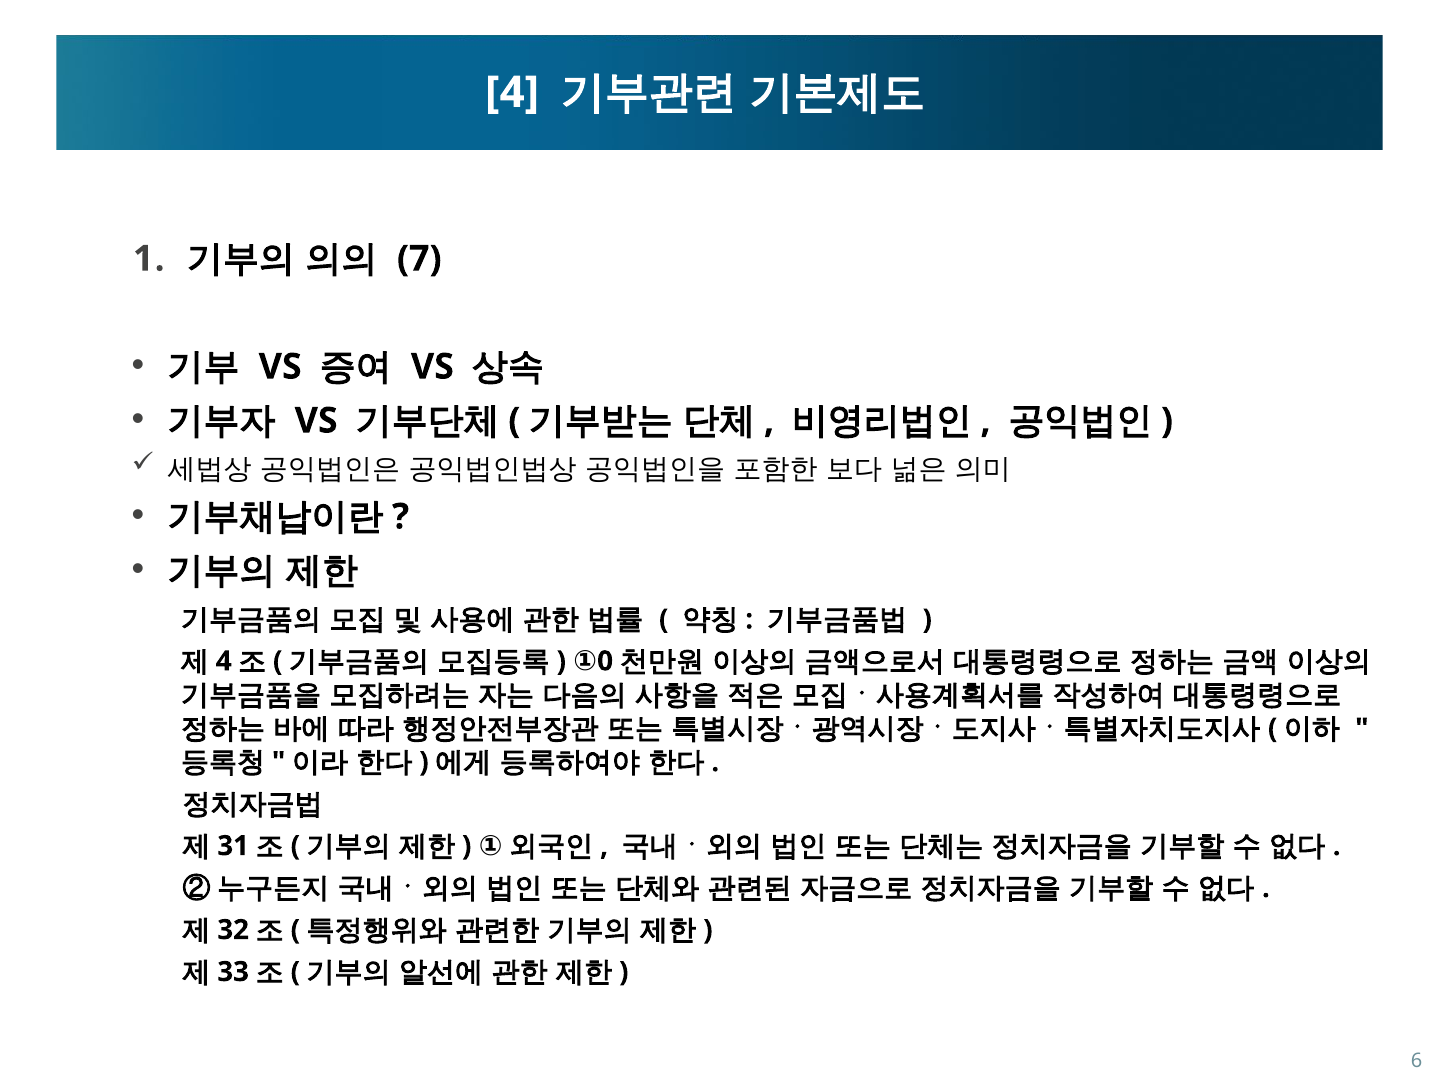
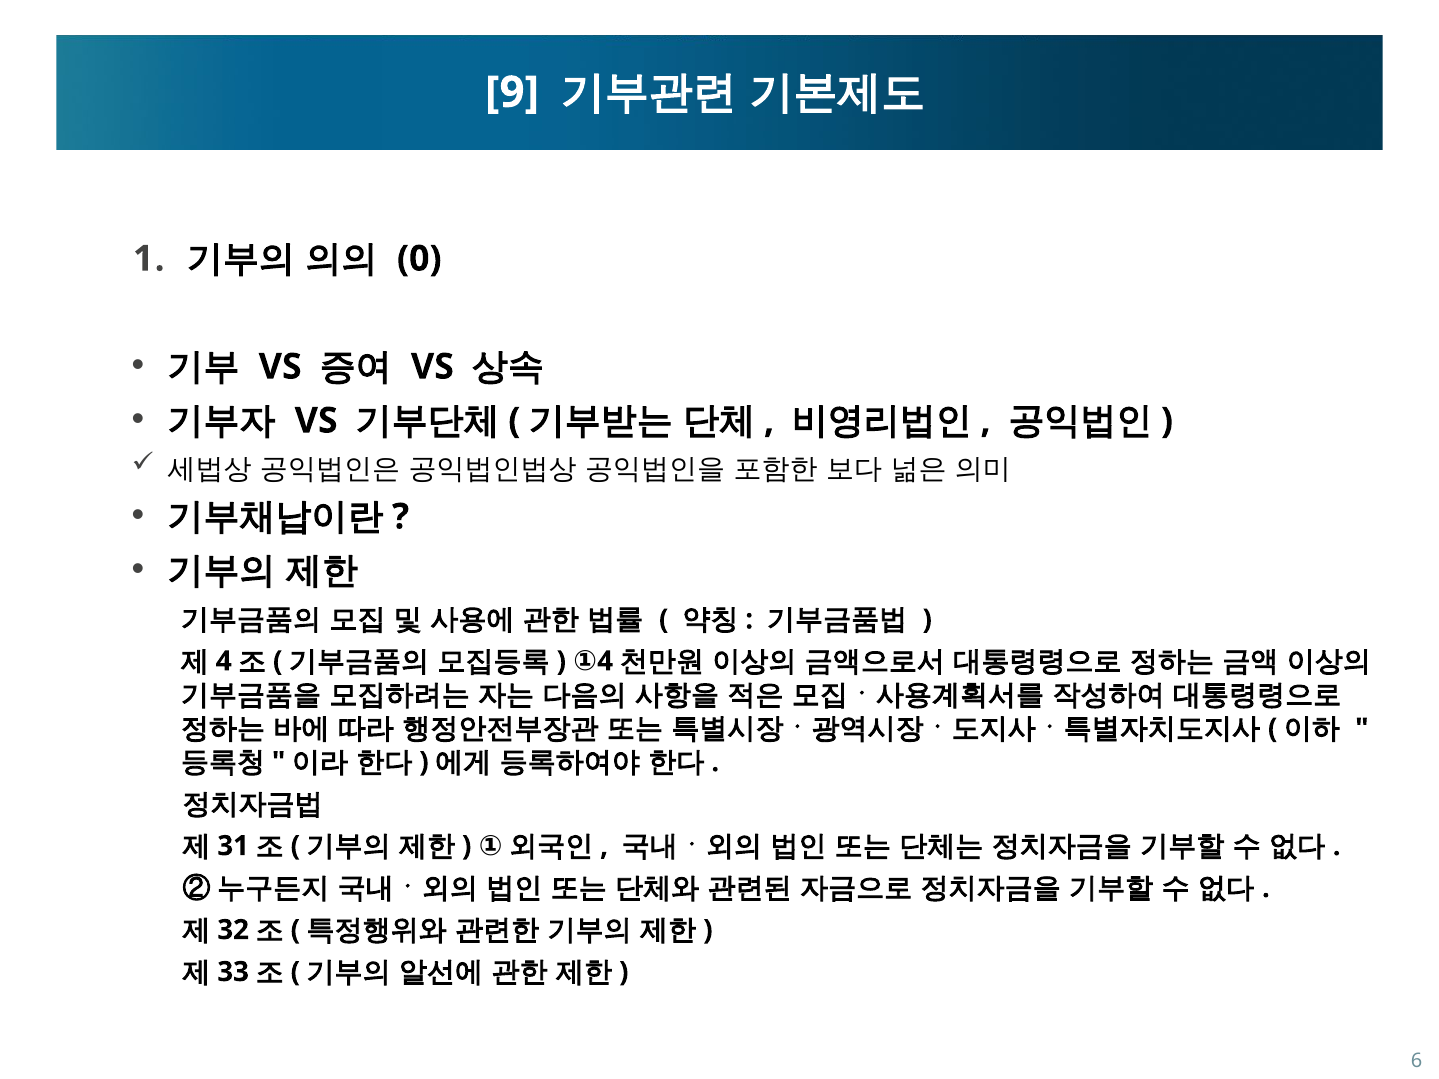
4: 4 -> 9 (512, 92)
7: 7 -> 0 (419, 259)
0: 0 -> 4 (605, 661)
